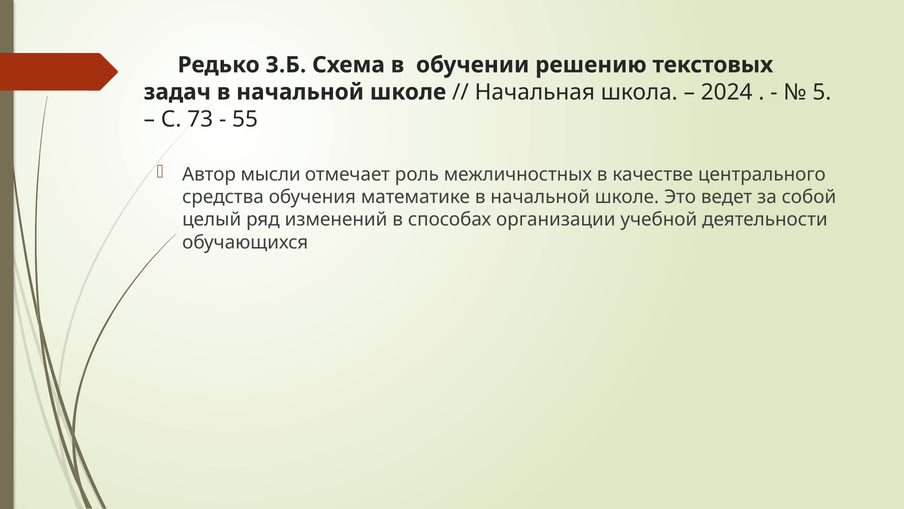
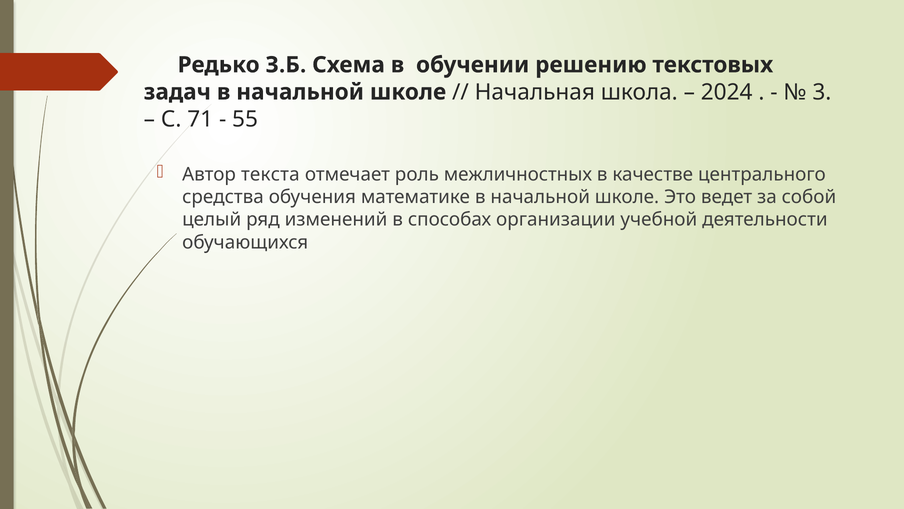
5: 5 -> 3 (822, 92)
73: 73 -> 71 (200, 119)
мысли: мысли -> текста (270, 174)
